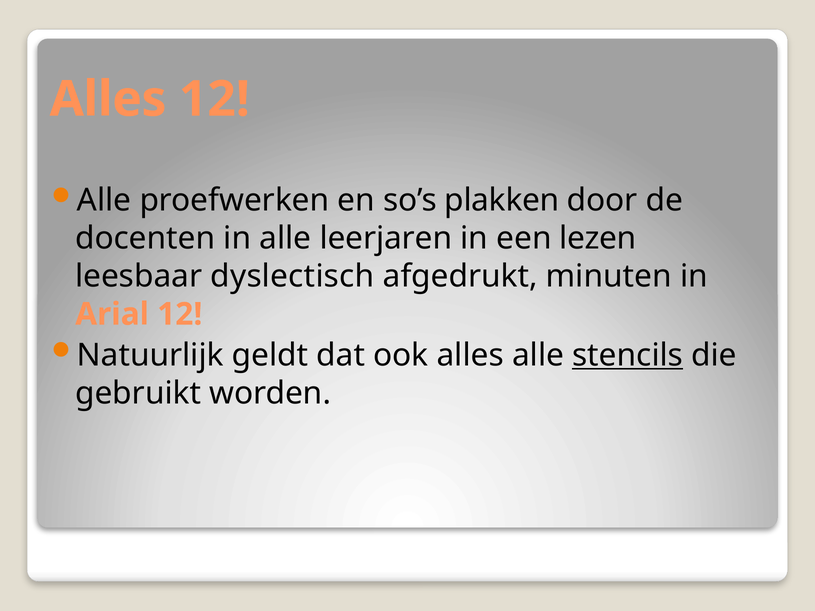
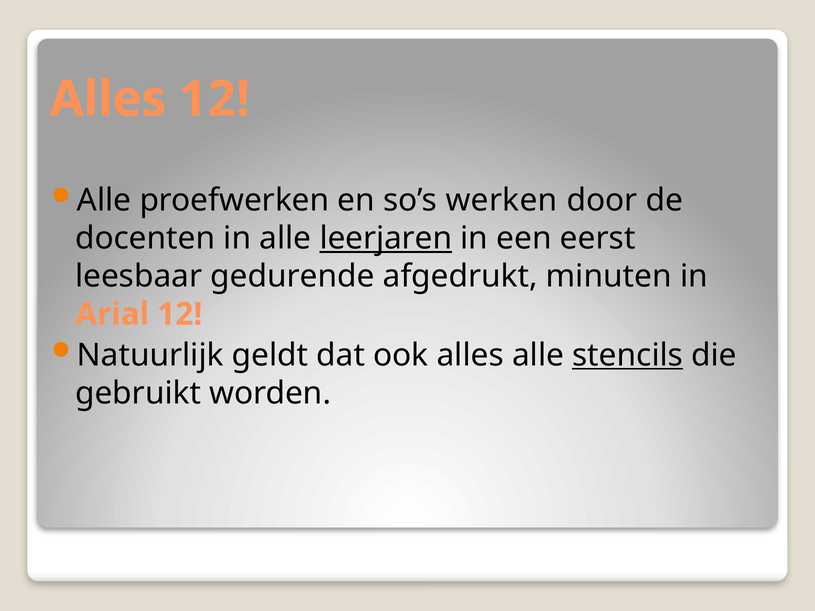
plakken: plakken -> werken (502, 200)
leerjaren underline: none -> present (386, 238)
lezen: lezen -> eerst (598, 238)
dyslectisch: dyslectisch -> gedurende (293, 276)
